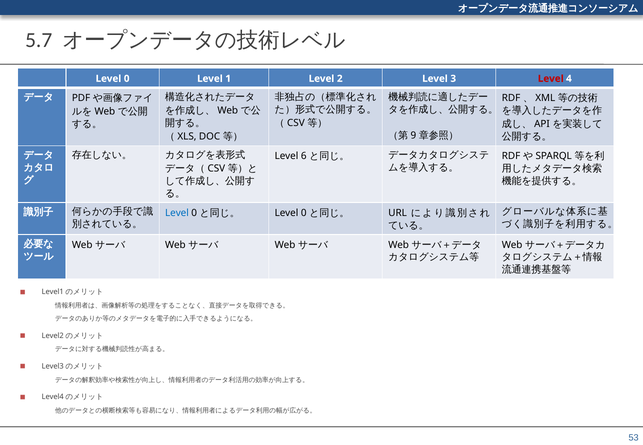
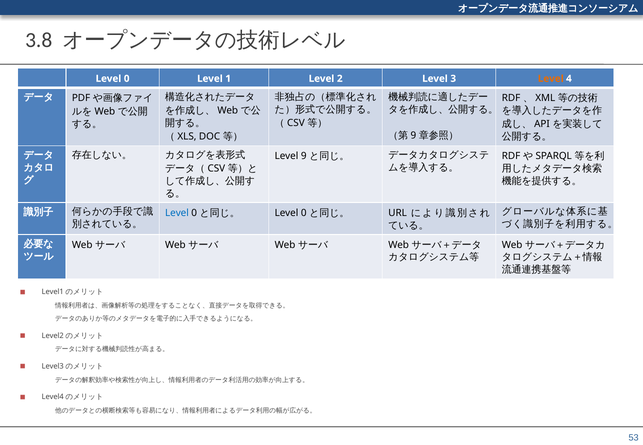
5.7: 5.7 -> 3.8 (39, 40)
Level colour: red -> orange (551, 79)
Level 6: 6 -> 9 (304, 156)
